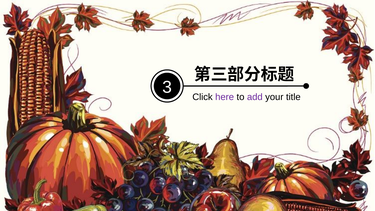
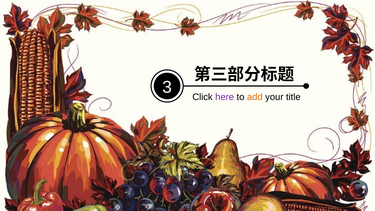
add colour: purple -> orange (255, 97)
